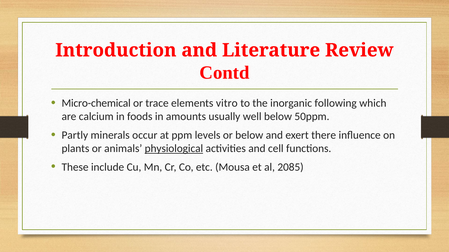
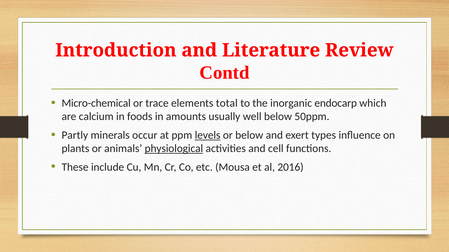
vitro: vitro -> total (227, 103)
following: following -> endocarp (336, 103)
levels underline: none -> present (208, 135)
there: there -> types (324, 135)
2085: 2085 -> 2016 (291, 167)
